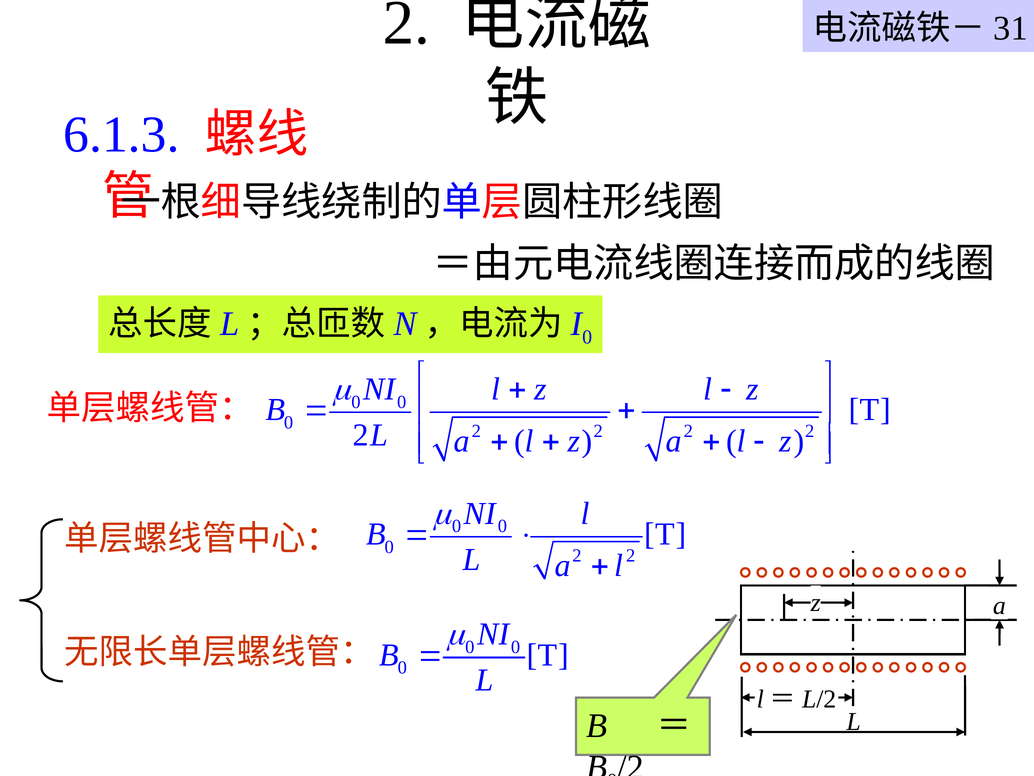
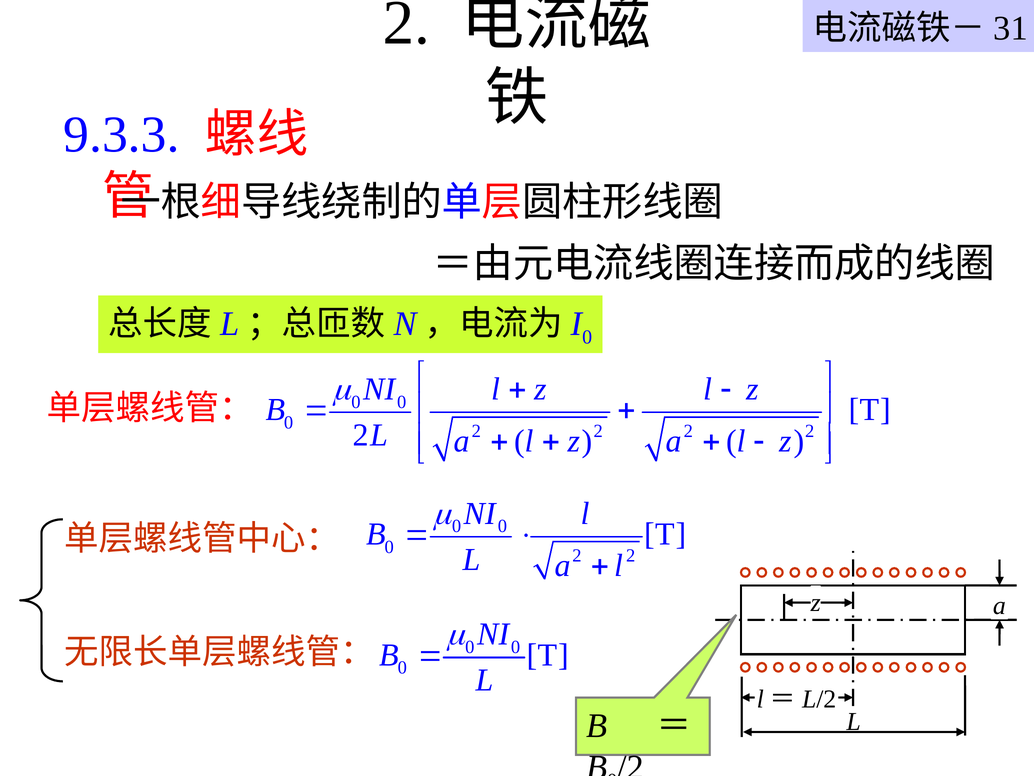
6.1.3: 6.1.3 -> 9.3.3 (121, 134)
